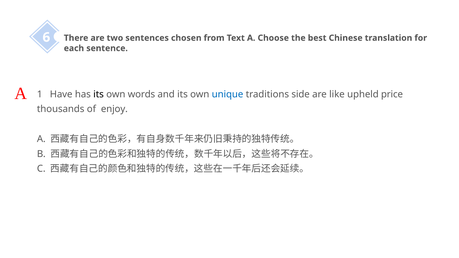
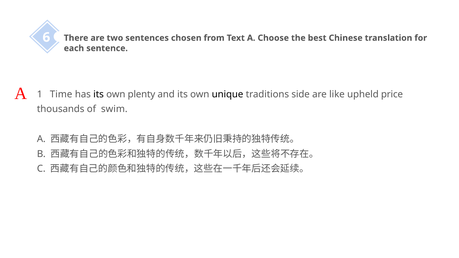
Have: Have -> Time (61, 94)
words: words -> plenty (141, 94)
unique colour: blue -> black (228, 94)
enjoy: enjoy -> swim (114, 109)
